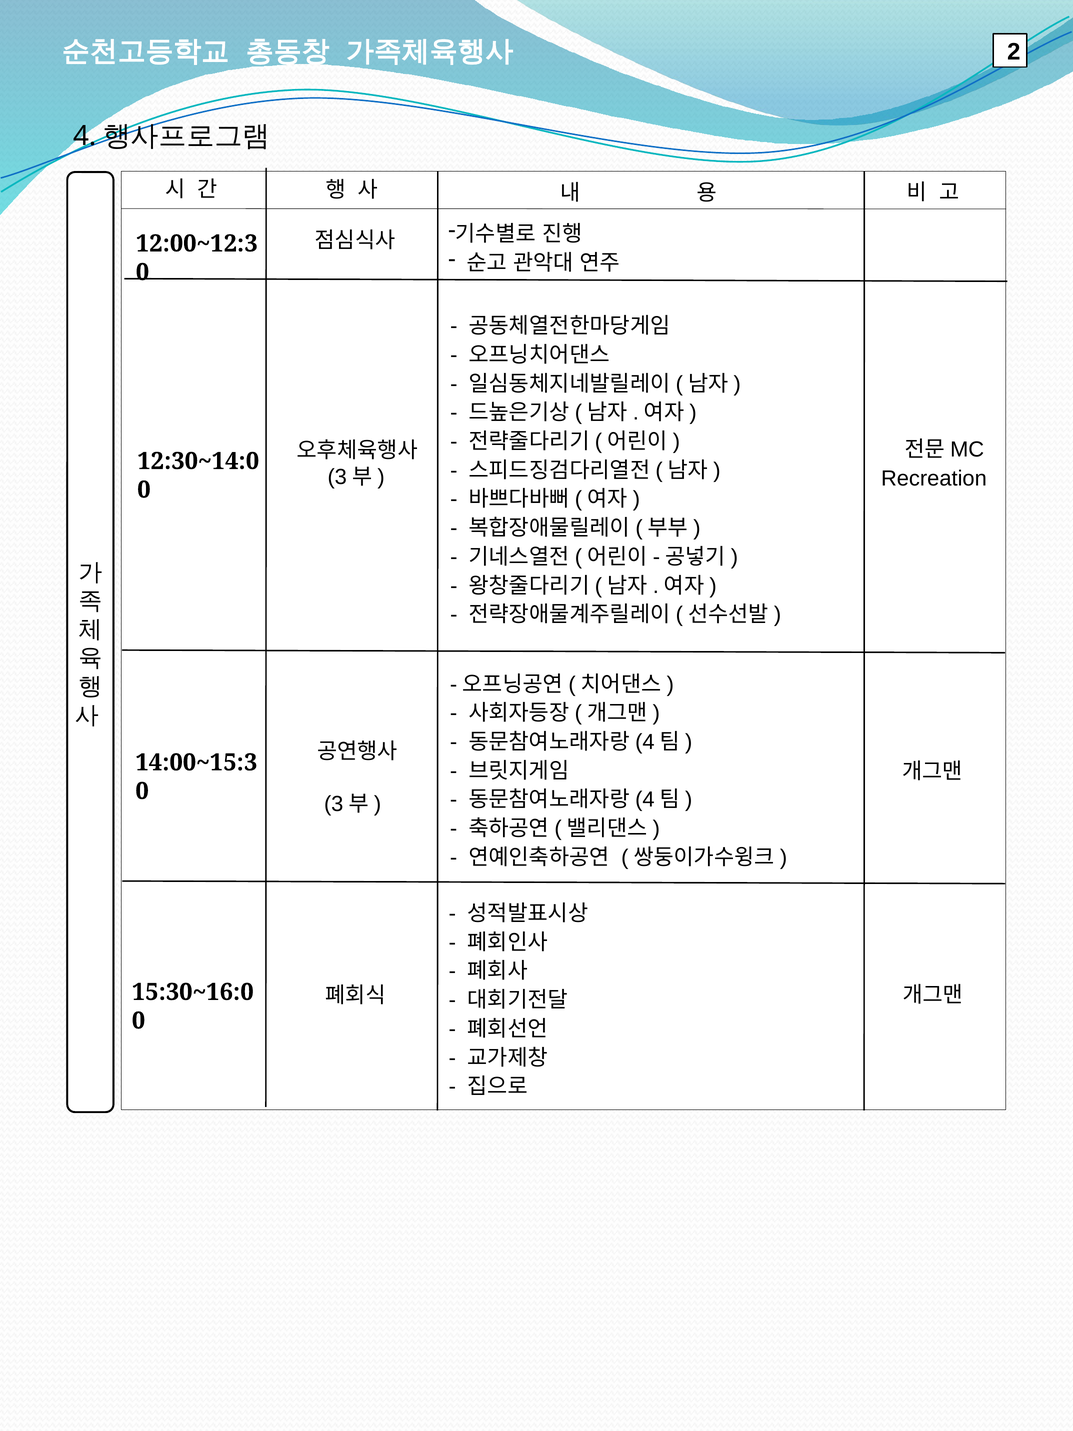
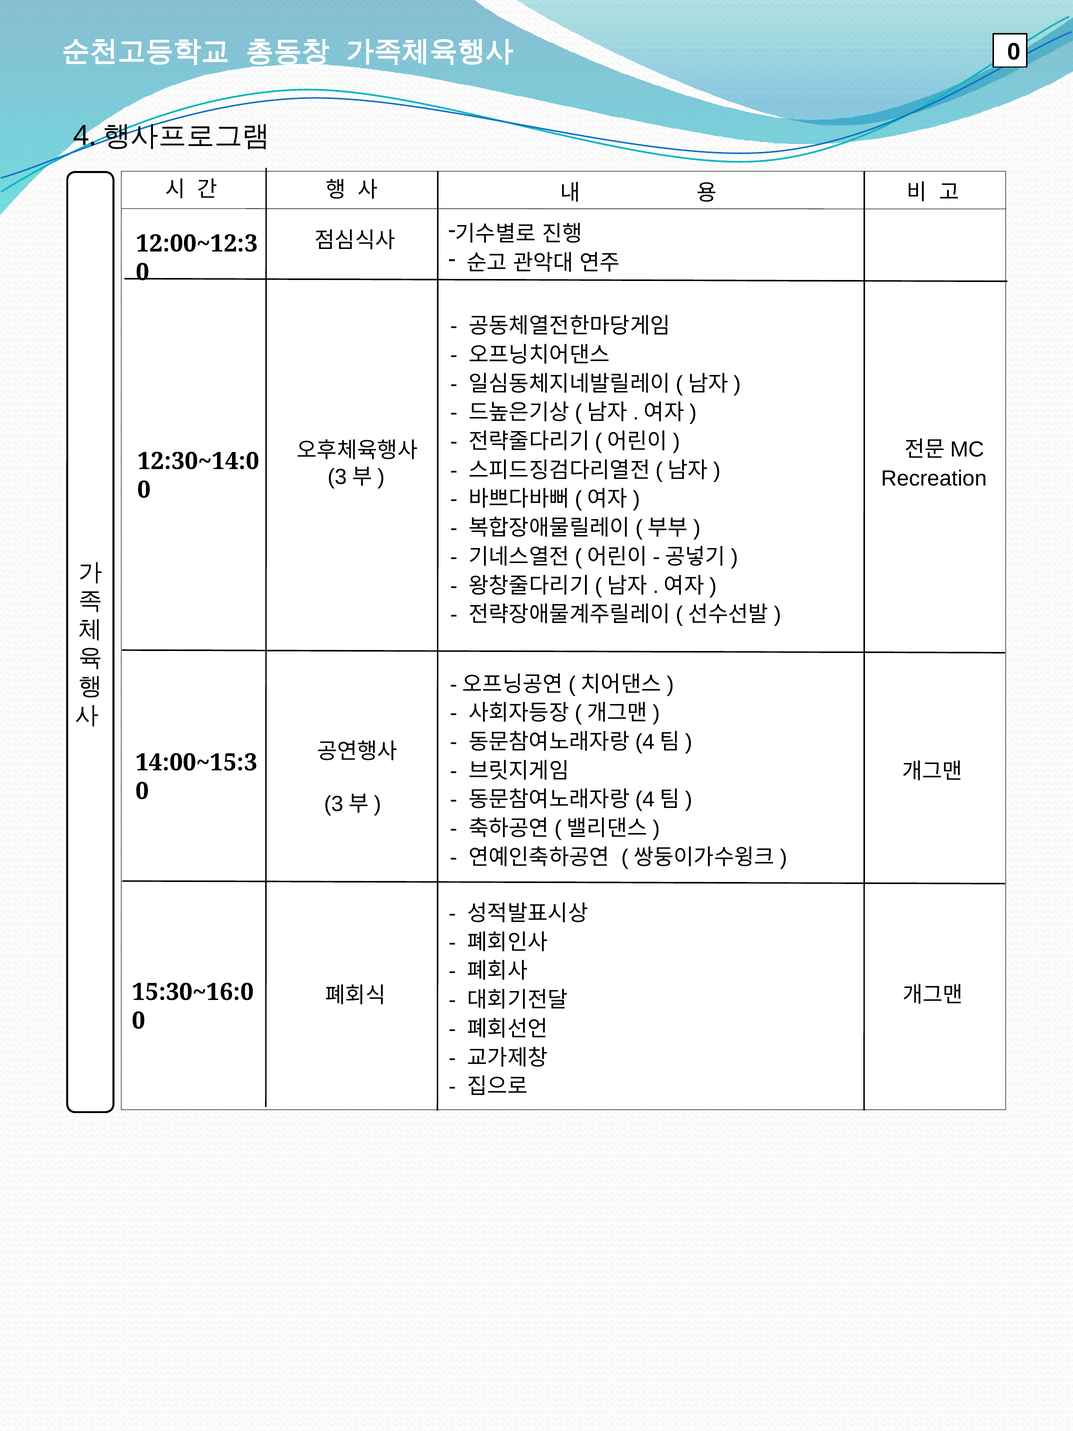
2: 2 -> 0 (1014, 52)
